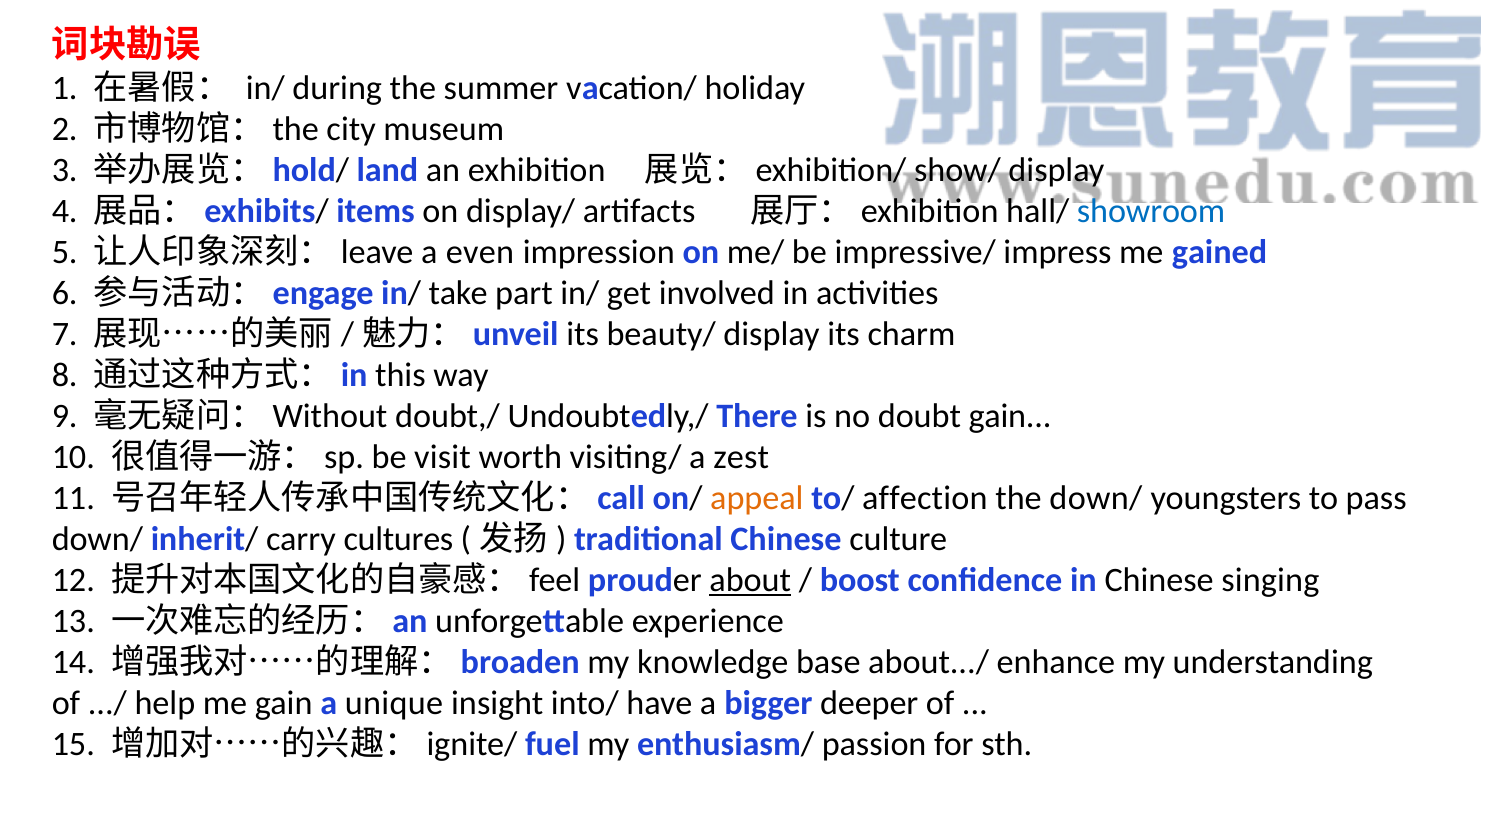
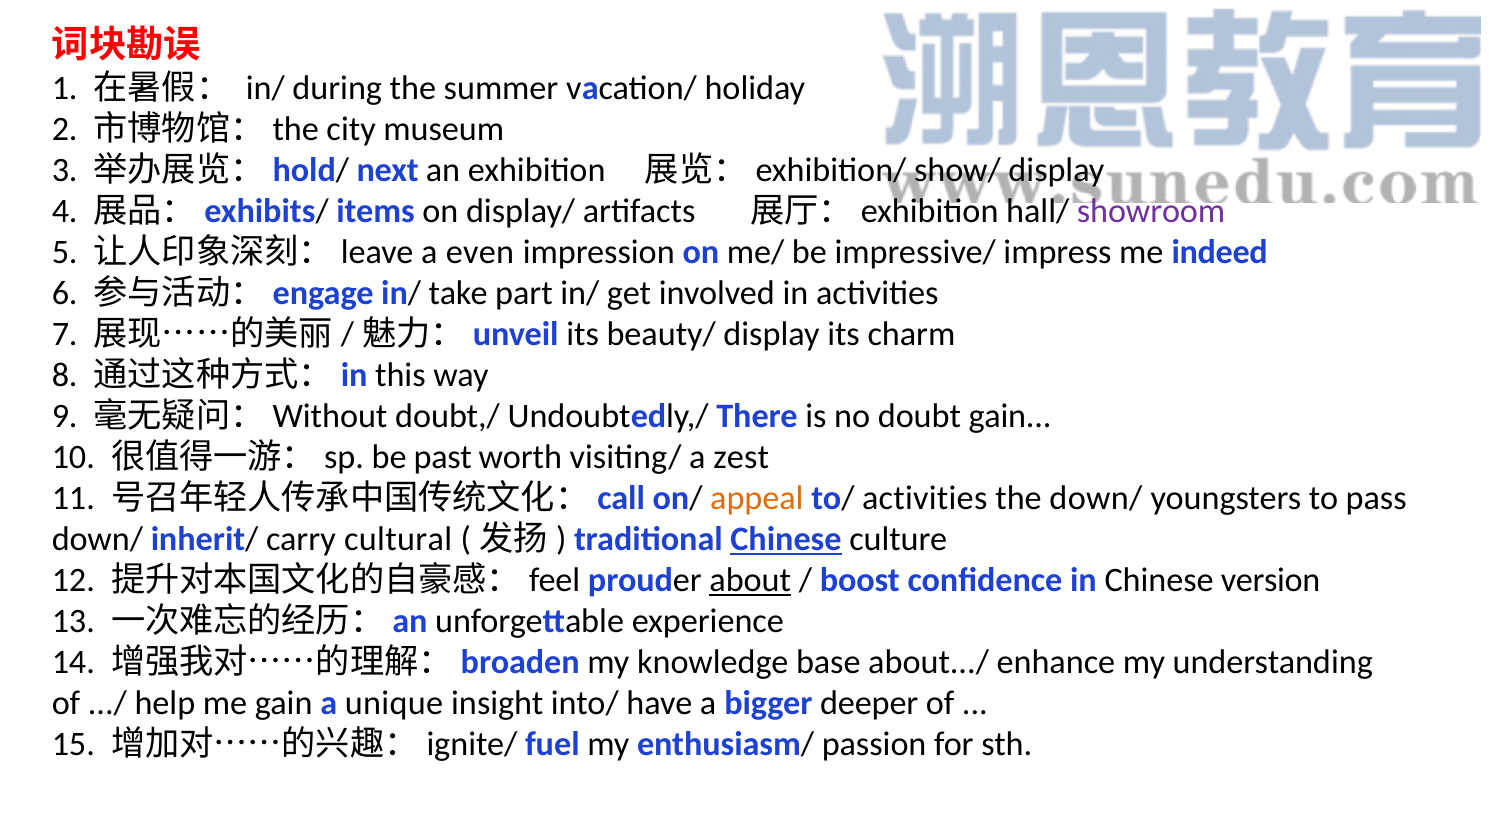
land: land -> next (388, 170)
showroom colour: blue -> purple (1151, 211)
gained: gained -> indeed (1220, 252)
visit: visit -> past (443, 457)
to/ affection: affection -> activities (925, 498)
cultures: cultures -> cultural (398, 539)
Chinese underline: none -> present (786, 539)
singing: singing -> version (1271, 580)
